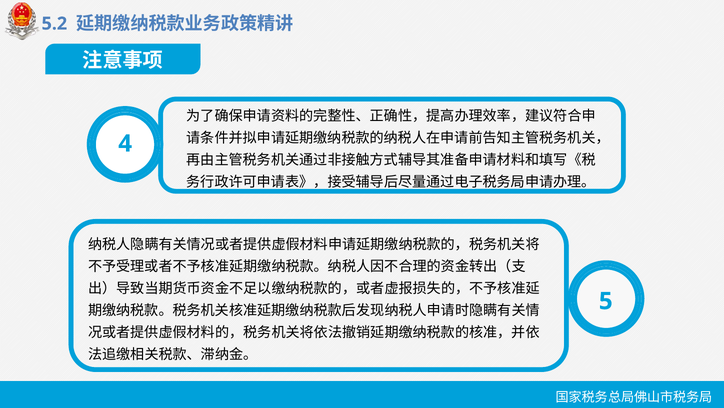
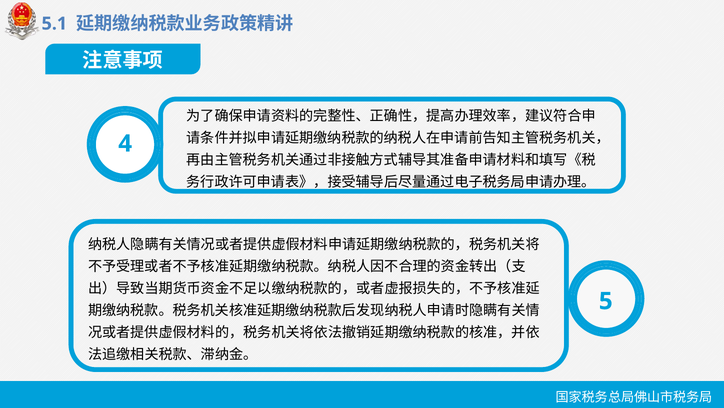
5.2: 5.2 -> 5.1 (54, 24)
